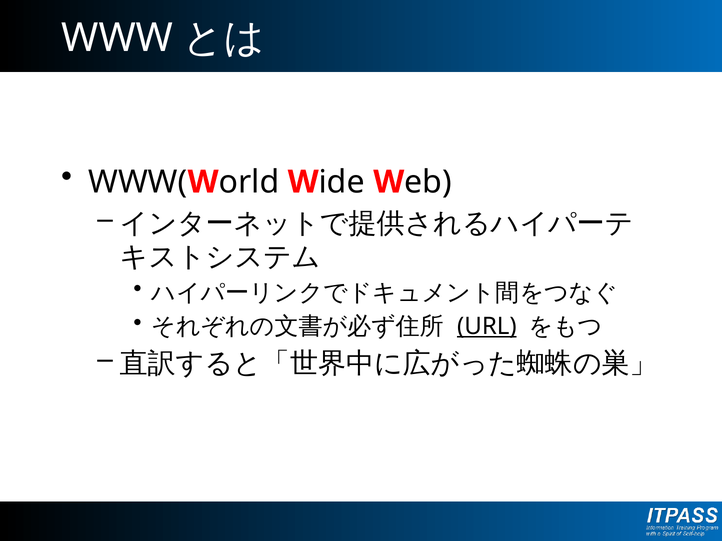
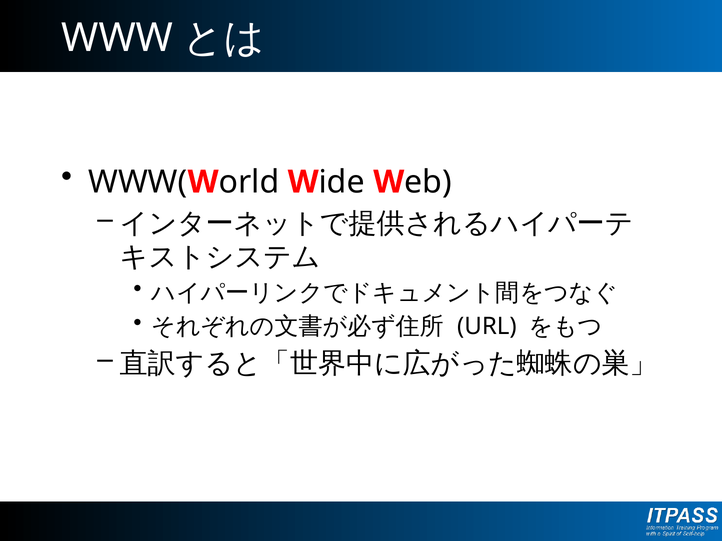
URL underline: present -> none (487, 327)
